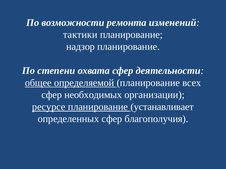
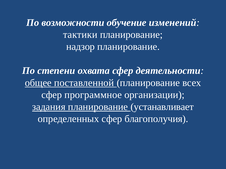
ремонта: ремонта -> обучение (127, 23)
определяемой: определяемой -> поставленной (84, 83)
необходимых: необходимых -> программное (93, 95)
ресурсе: ресурсе -> задания (49, 107)
